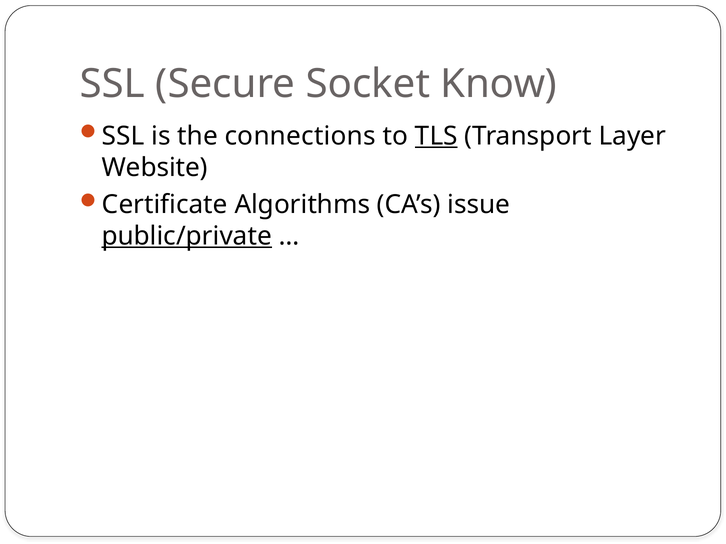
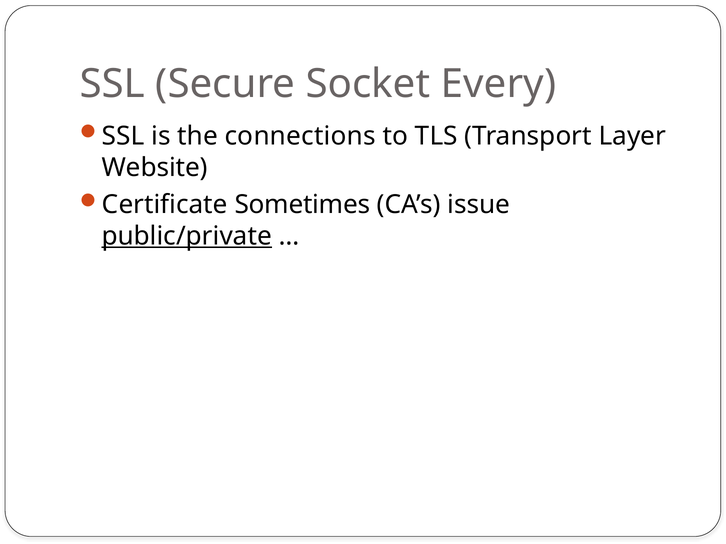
Know: Know -> Every (498, 84)
TLS underline: present -> none (436, 136)
Algorithms: Algorithms -> Sometimes (302, 205)
